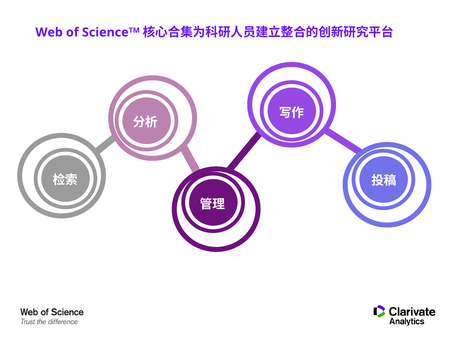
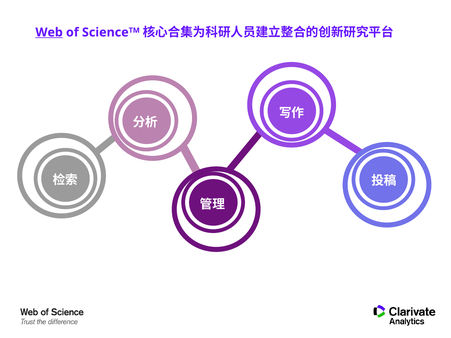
Web underline: none -> present (49, 32)
